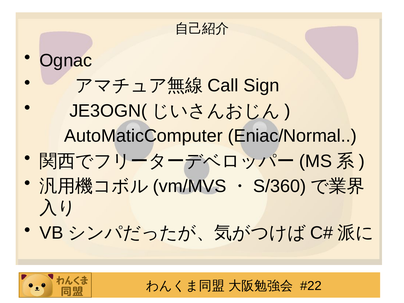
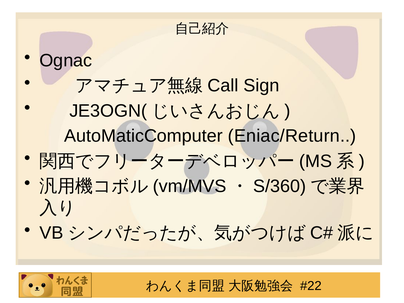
Eniac/Normal: Eniac/Normal -> Eniac/Return (292, 136)
